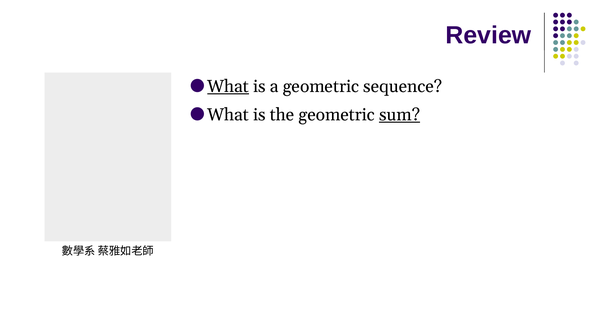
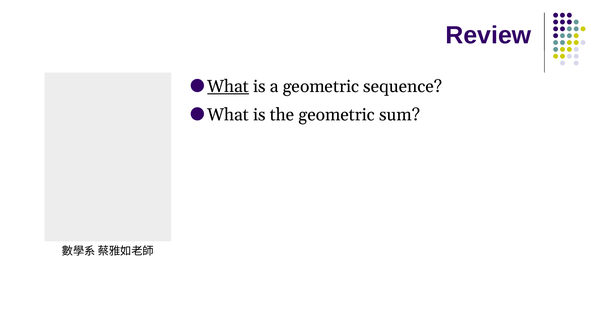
sum underline: present -> none (400, 115)
